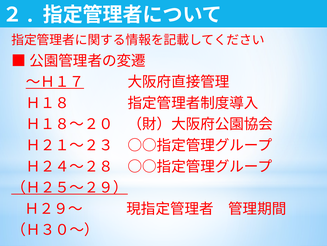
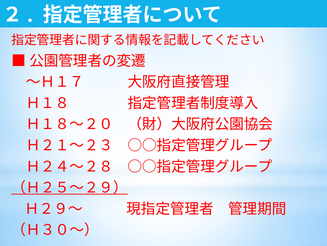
～Ｈ１７ underline: present -> none (55, 82)
